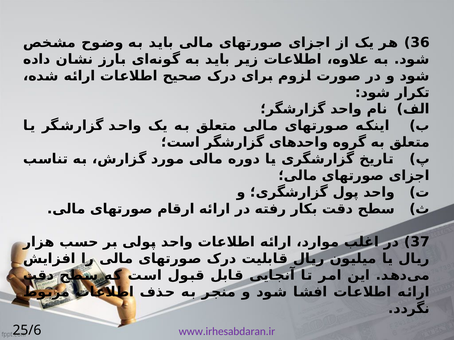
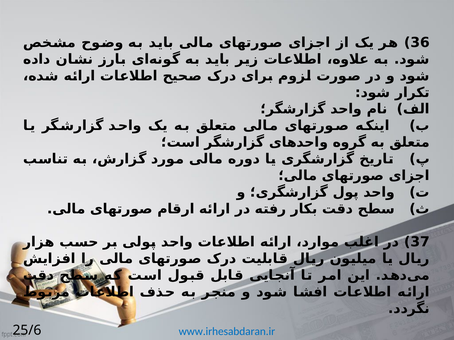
www.irhesabdaran.ir colour: purple -> blue (227, 332)
